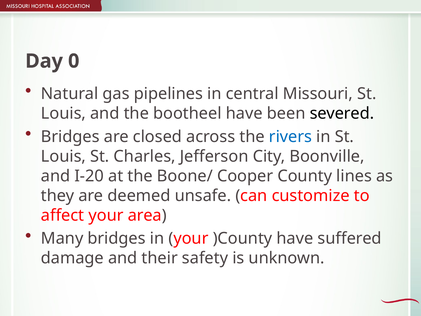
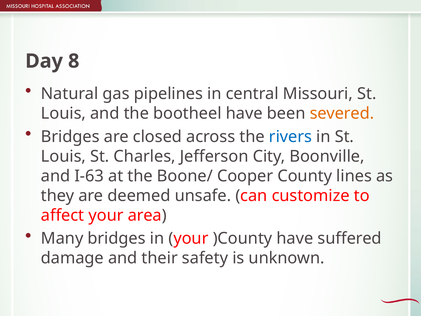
0: 0 -> 8 (74, 61)
severed colour: black -> orange (342, 113)
I-20: I-20 -> I-63 (89, 176)
